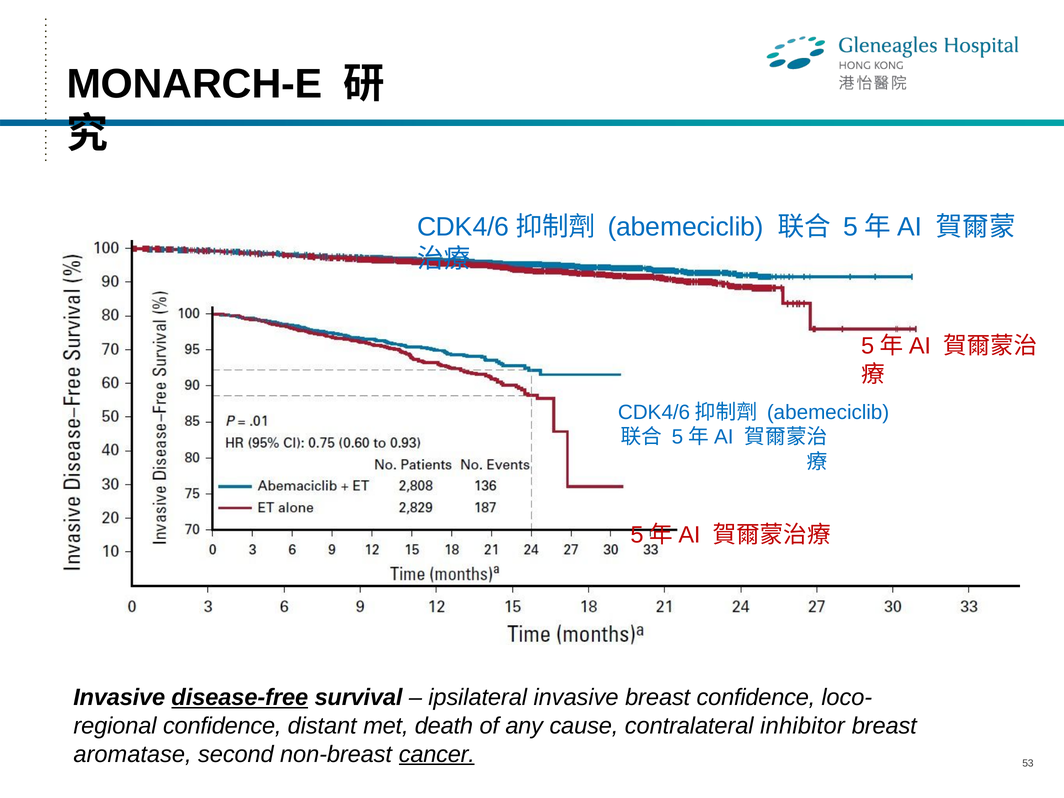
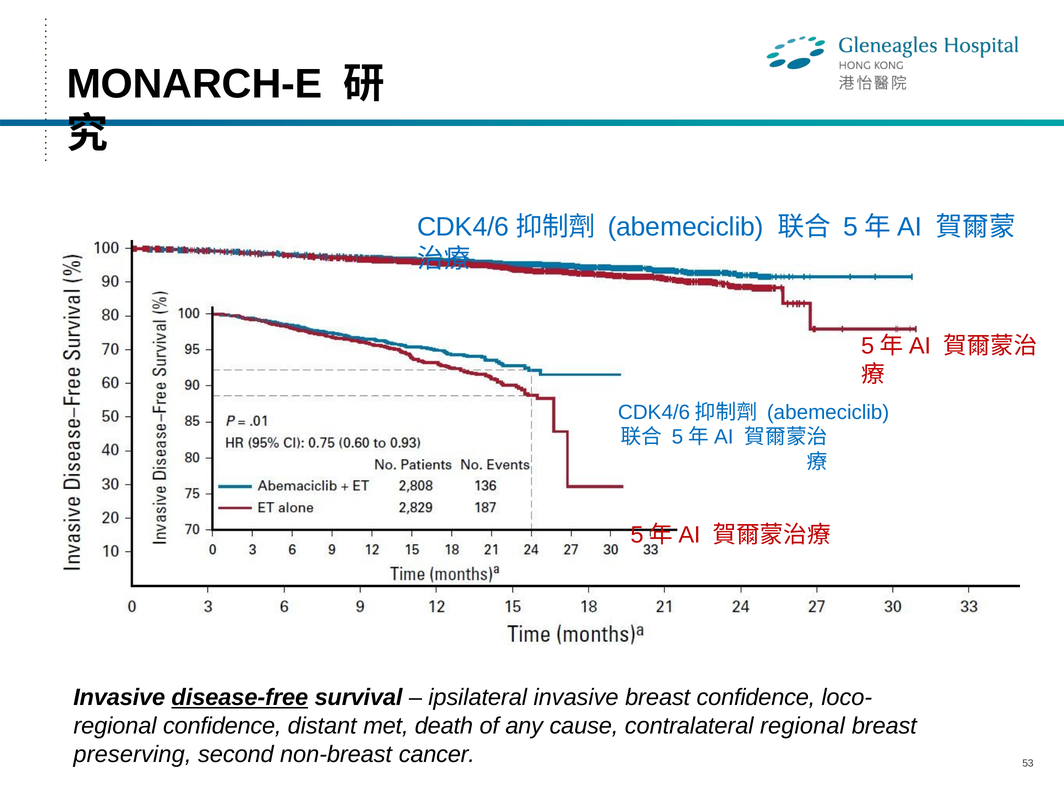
contralateral inhibitor: inhibitor -> regional (803, 726)
aromatase: aromatase -> preserving (132, 754)
cancer underline: present -> none (437, 754)
